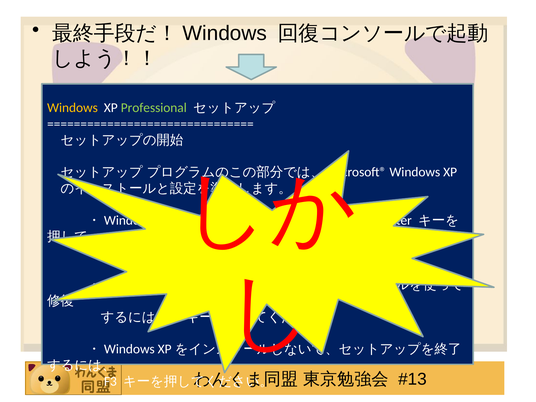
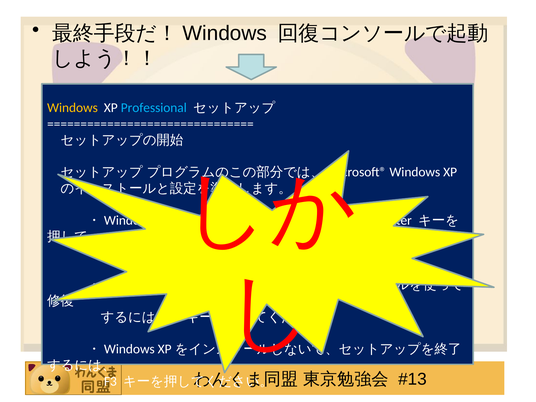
Professional colour: light green -> light blue (154, 108)
